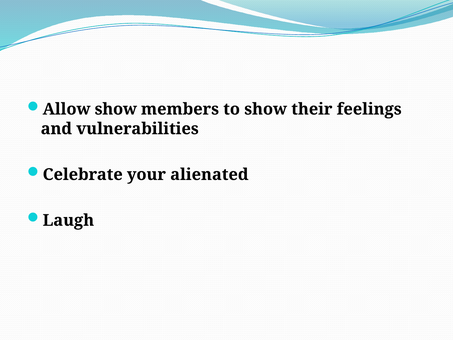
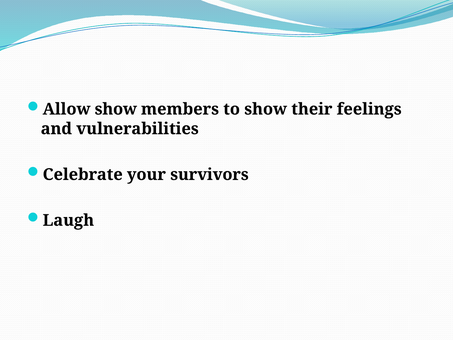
alienated: alienated -> survivors (209, 174)
